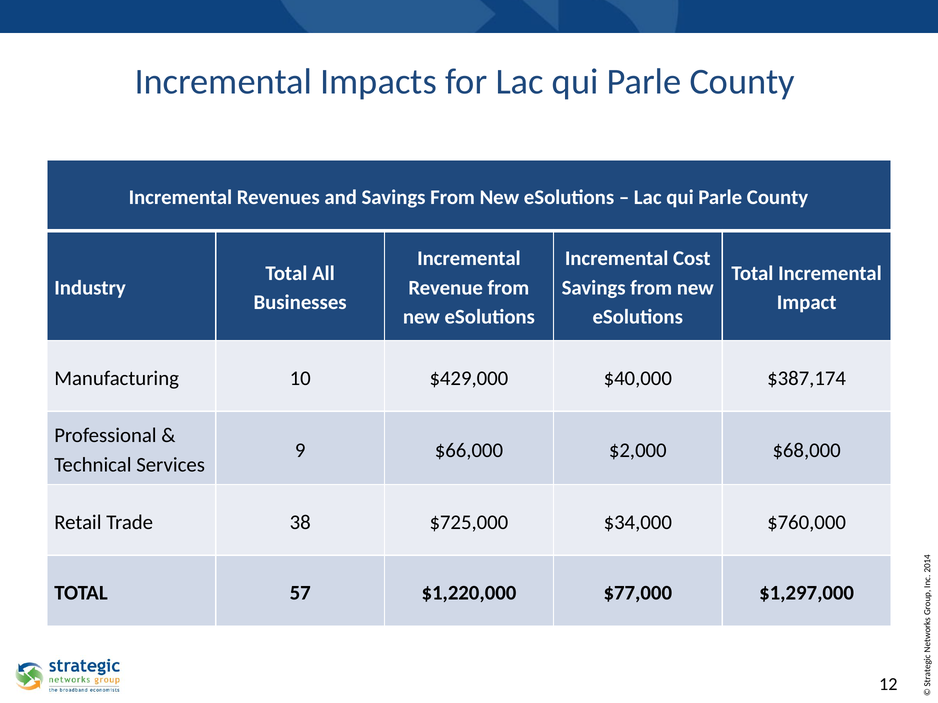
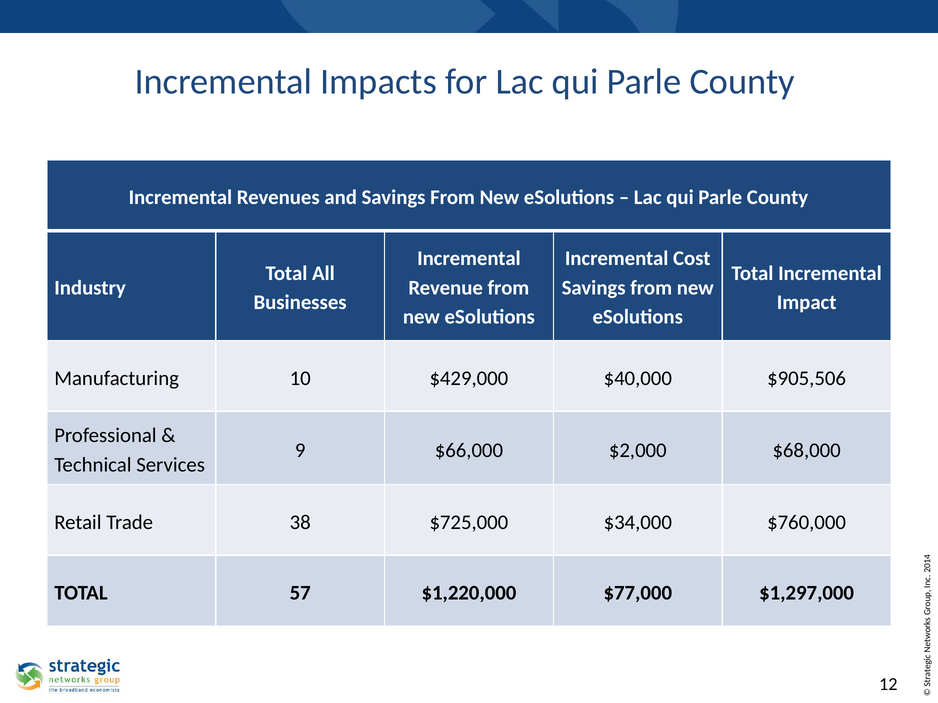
$387,174: $387,174 -> $905,506 (807, 378)
